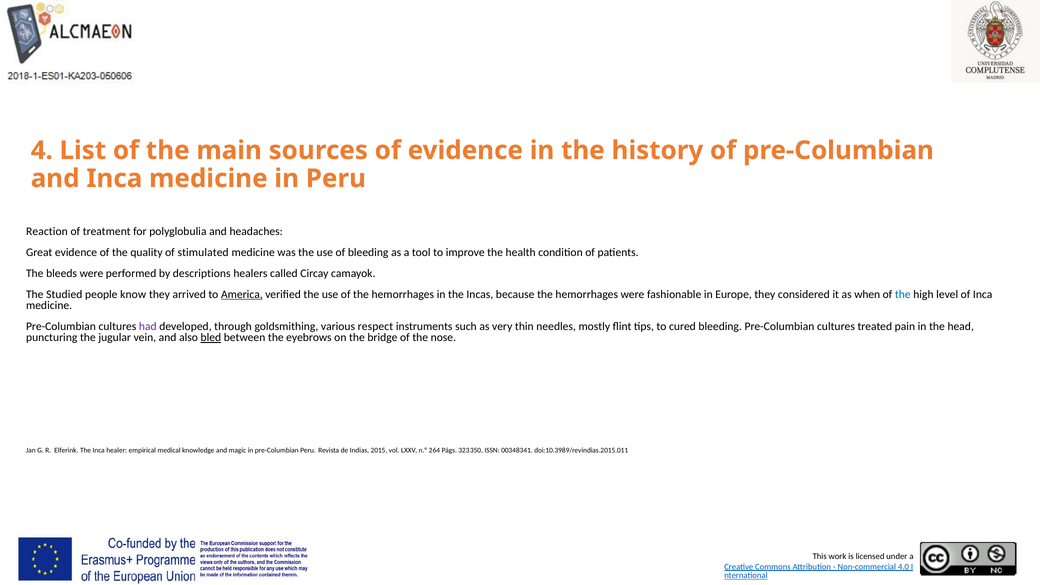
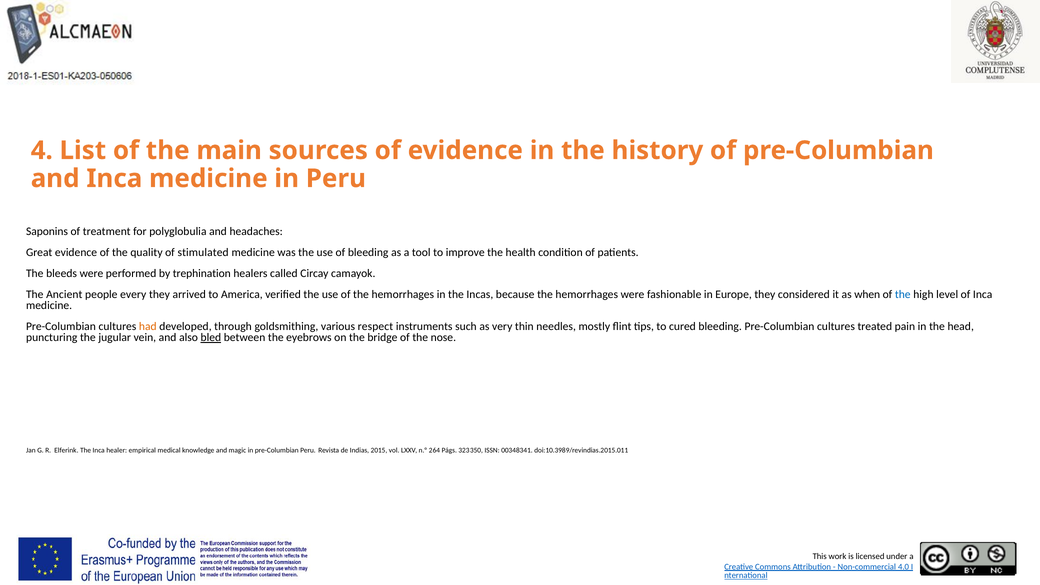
Reaction: Reaction -> Saponins (47, 231)
descriptions: descriptions -> trephination (202, 273)
Studied: Studied -> Ancient (64, 294)
know: know -> every (133, 294)
America underline: present -> none (242, 294)
had colour: purple -> orange (148, 326)
